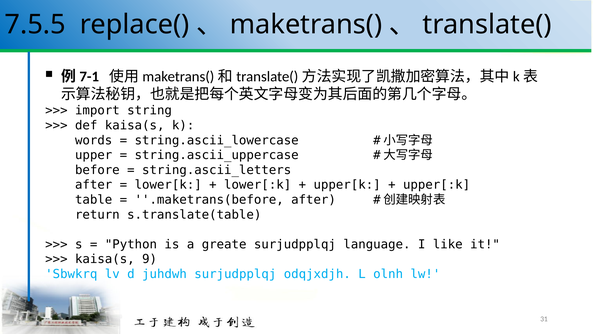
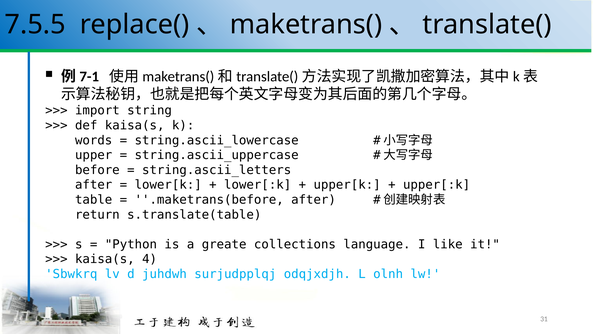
greate surjudpplqj: surjudpplqj -> collections (295, 244)
9: 9 -> 4 (150, 259)
